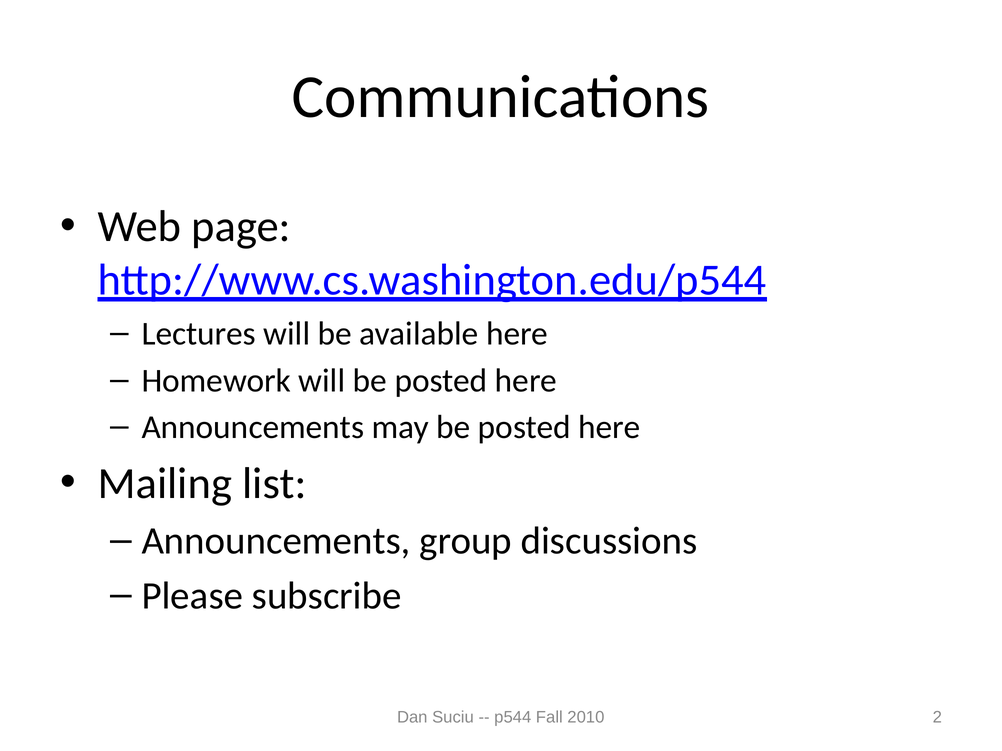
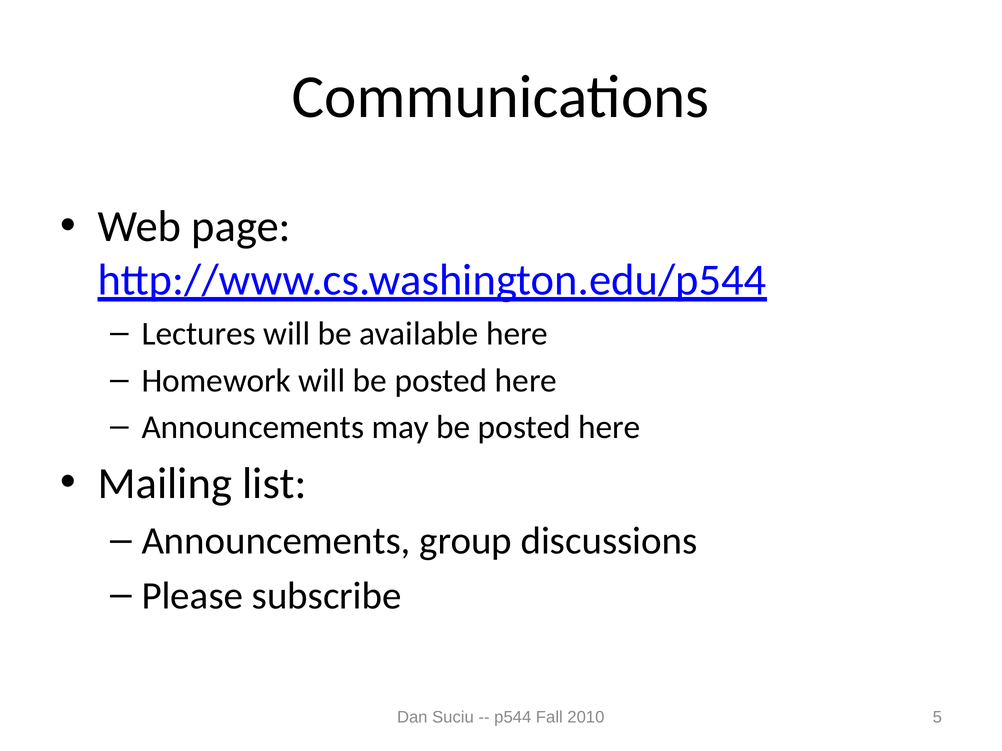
2: 2 -> 5 (937, 718)
